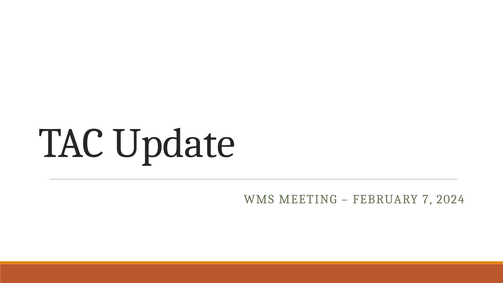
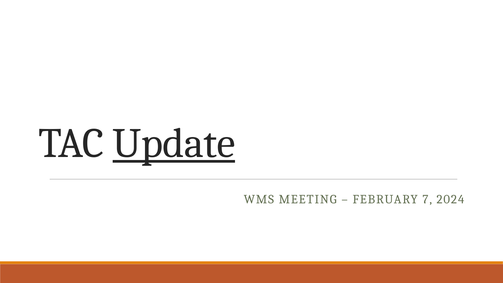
Update underline: none -> present (174, 143)
